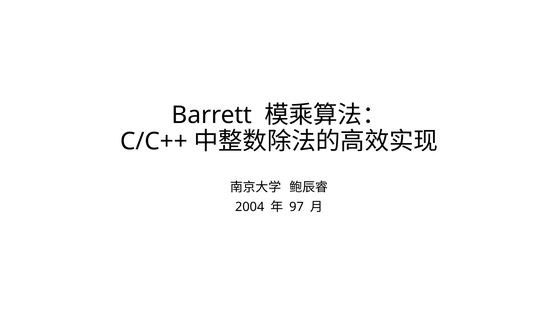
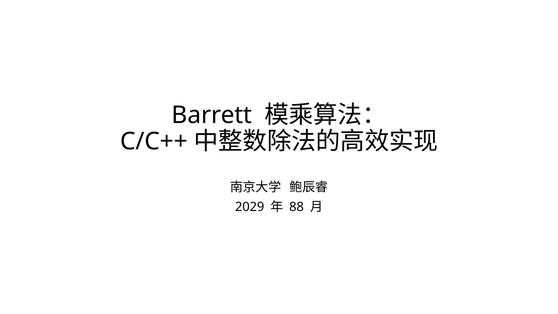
2004: 2004 -> 2029 (250, 207)
97: 97 -> 88 (297, 207)
